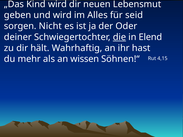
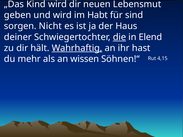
Alles: Alles -> Habt (98, 15)
seid: seid -> sind (134, 15)
Oder: Oder -> Haus (126, 26)
Wahrhaftig underline: none -> present (77, 48)
